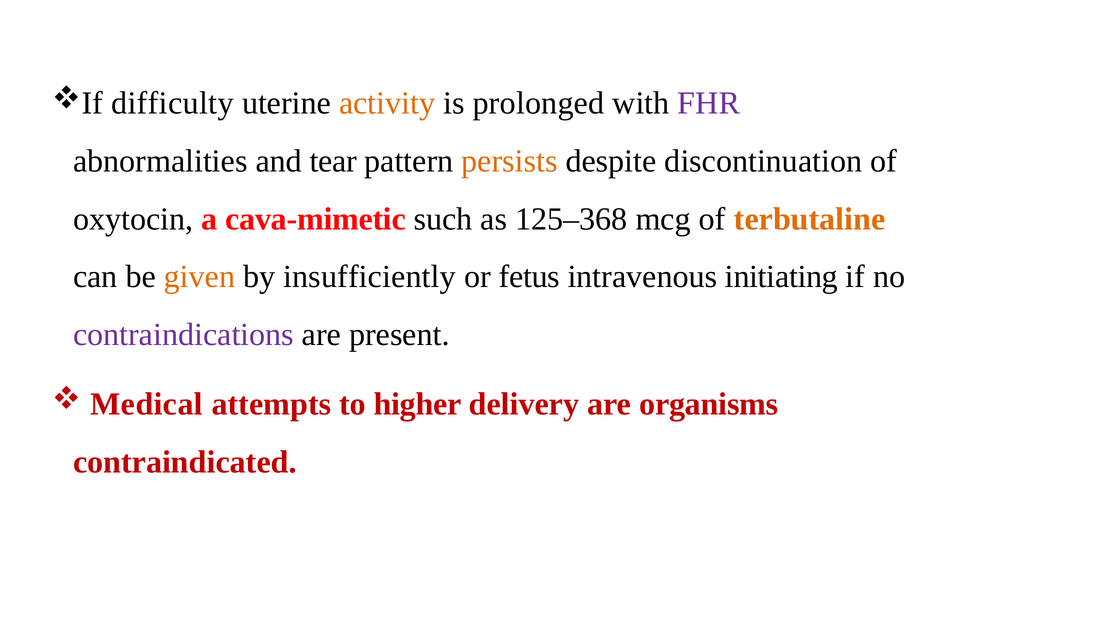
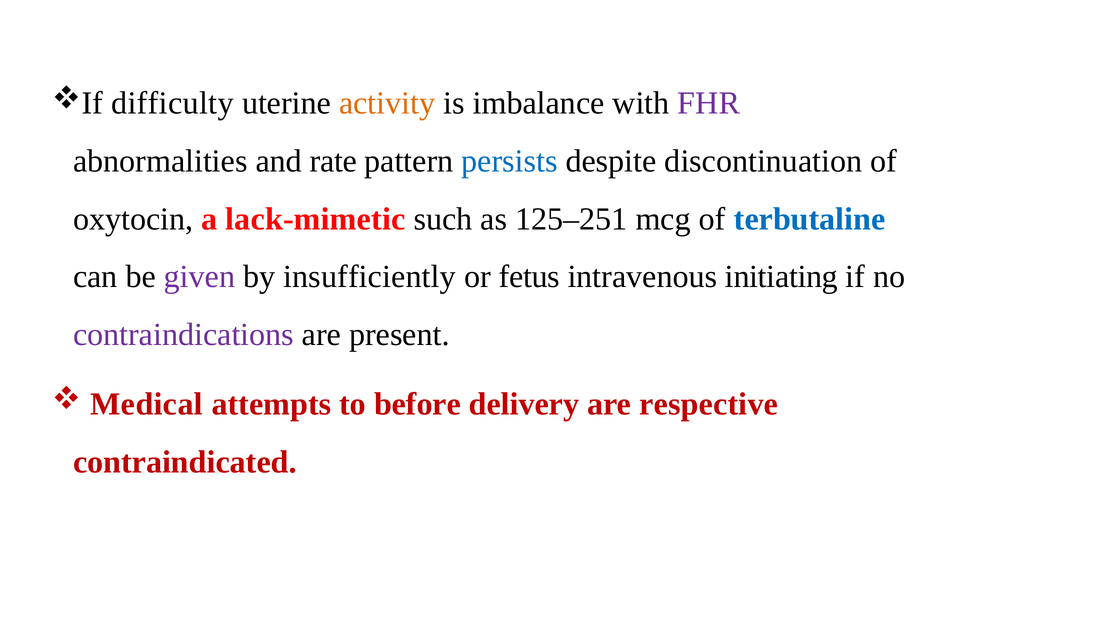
prolonged: prolonged -> imbalance (539, 103)
tear: tear -> rate (333, 161)
persists colour: orange -> blue (509, 161)
cava-mimetic: cava-mimetic -> lack-mimetic (315, 219)
125–368: 125–368 -> 125–251 (571, 219)
terbutaline colour: orange -> blue (810, 219)
given colour: orange -> purple (200, 277)
higher: higher -> before (417, 404)
organisms: organisms -> respective (709, 404)
